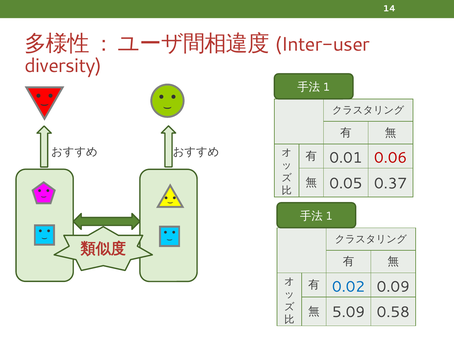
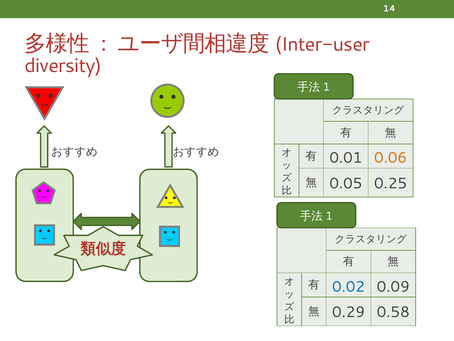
0.06 colour: red -> orange (391, 158)
0.37: 0.37 -> 0.25 (391, 183)
5.09: 5.09 -> 0.29 (349, 312)
